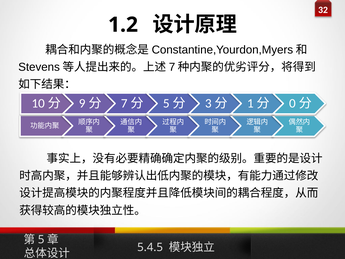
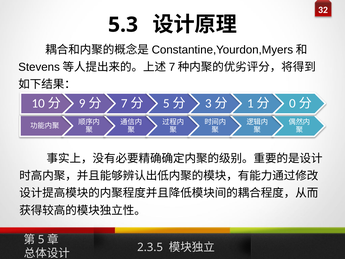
1.2: 1.2 -> 5.3 (123, 25)
5.4.5: 5.4.5 -> 2.3.5 (150, 247)
